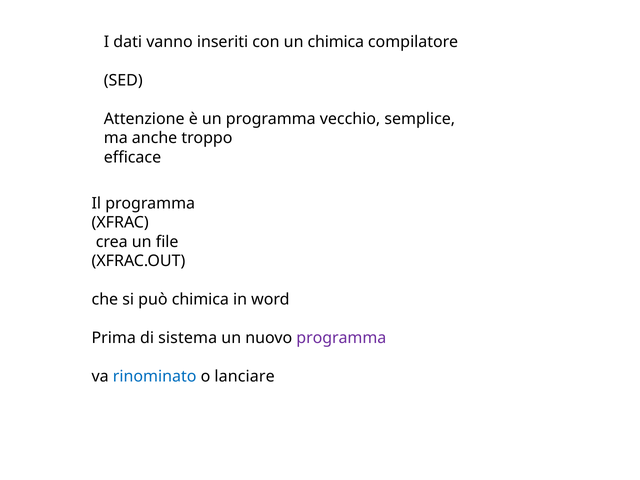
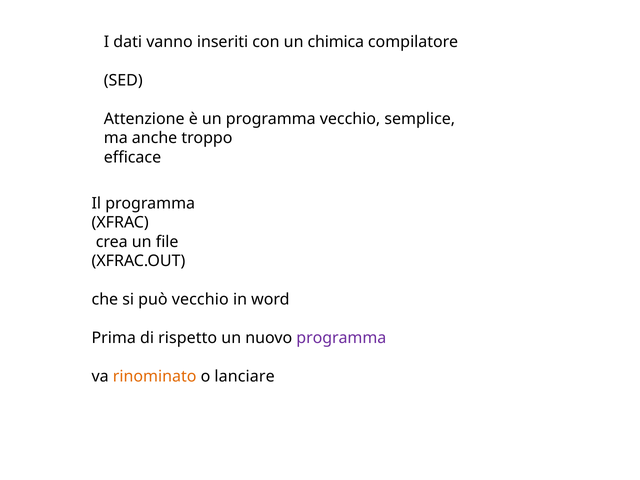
può chimica: chimica -> vecchio (200, 299)
sistema: sistema -> rispetto (188, 338)
rinominato colour: blue -> orange (155, 376)
